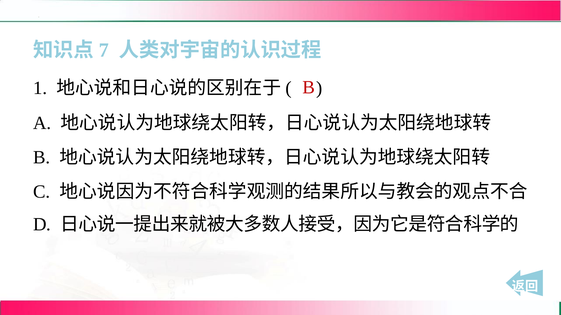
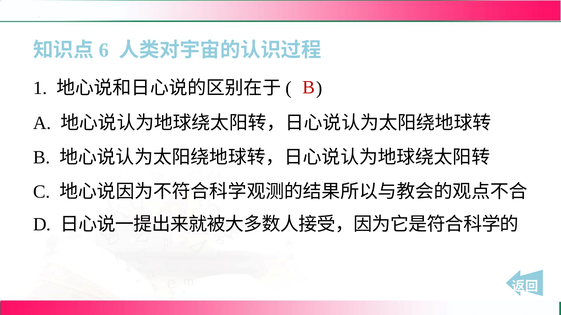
7: 7 -> 6 (104, 50)
